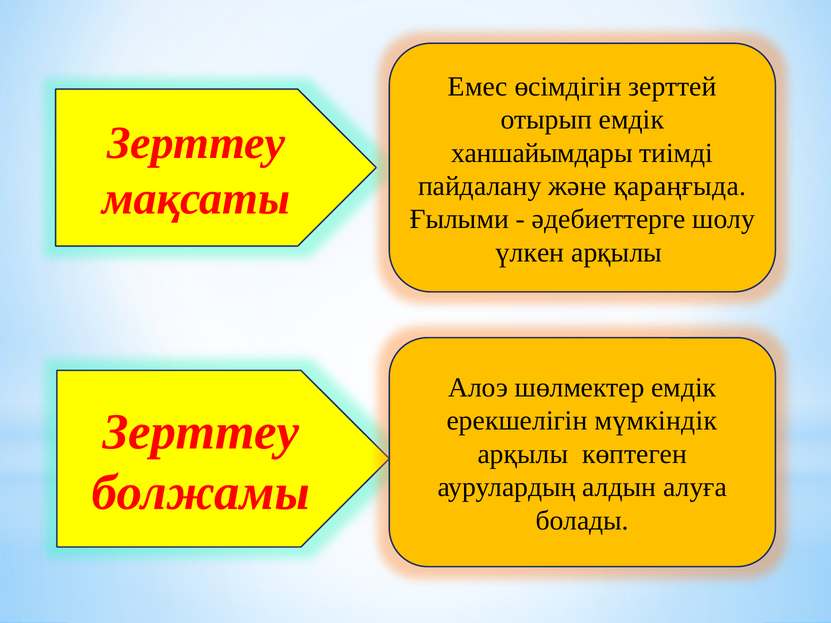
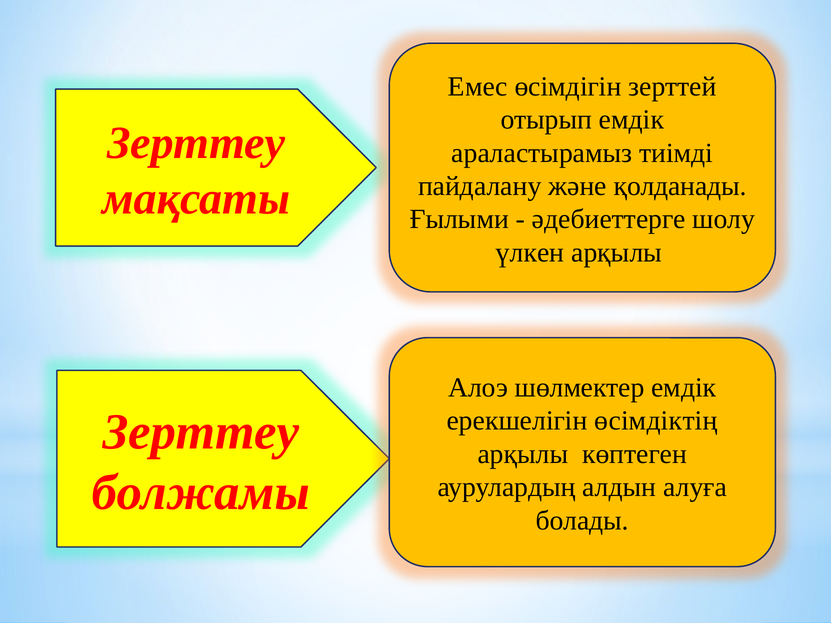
ханшайымдары: ханшайымдары -> араластырамыз (542, 153)
қараңғыда: қараңғыда -> қолданады (680, 186)
мүмкiндiк: мүмкiндiк -> өсiмдiктiң (656, 421)
